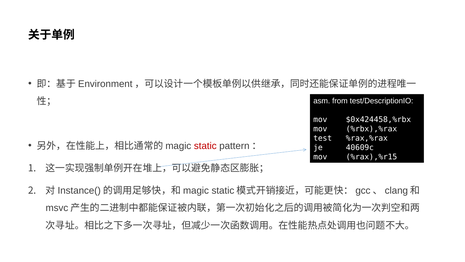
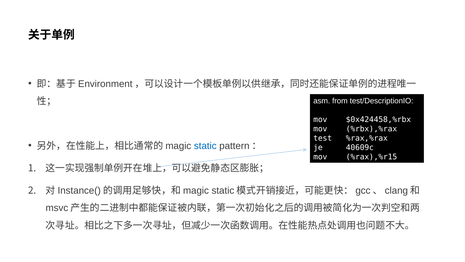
static colour: red -> blue (205, 146)
